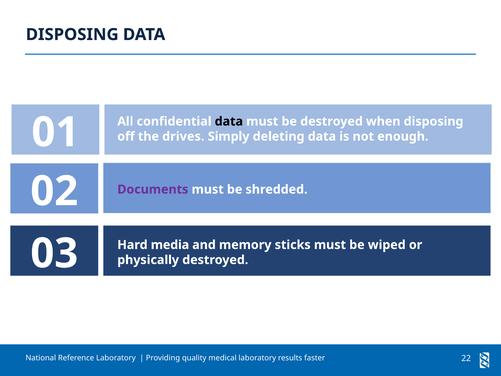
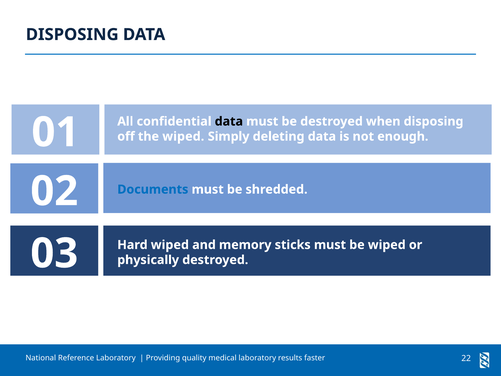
the drives: drives -> wiped (183, 136)
Documents colour: purple -> blue (153, 189)
Hard media: media -> wiped (170, 245)
